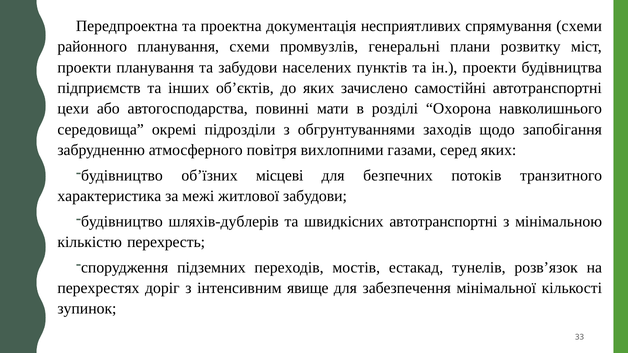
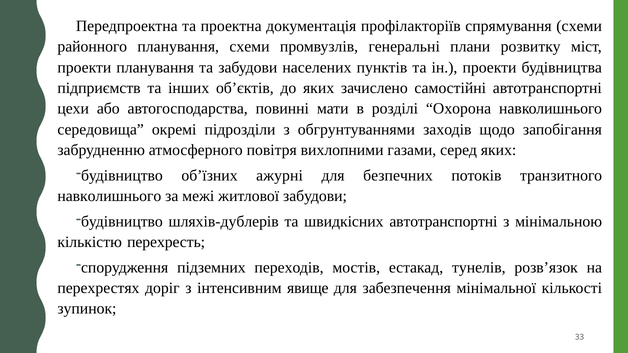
несприятливих: несприятливих -> профілакторіїв (411, 26)
місцеві: місцеві -> ажурні (280, 176)
xaрактеристика: xaрактеристика -> навколишнього (109, 196)
